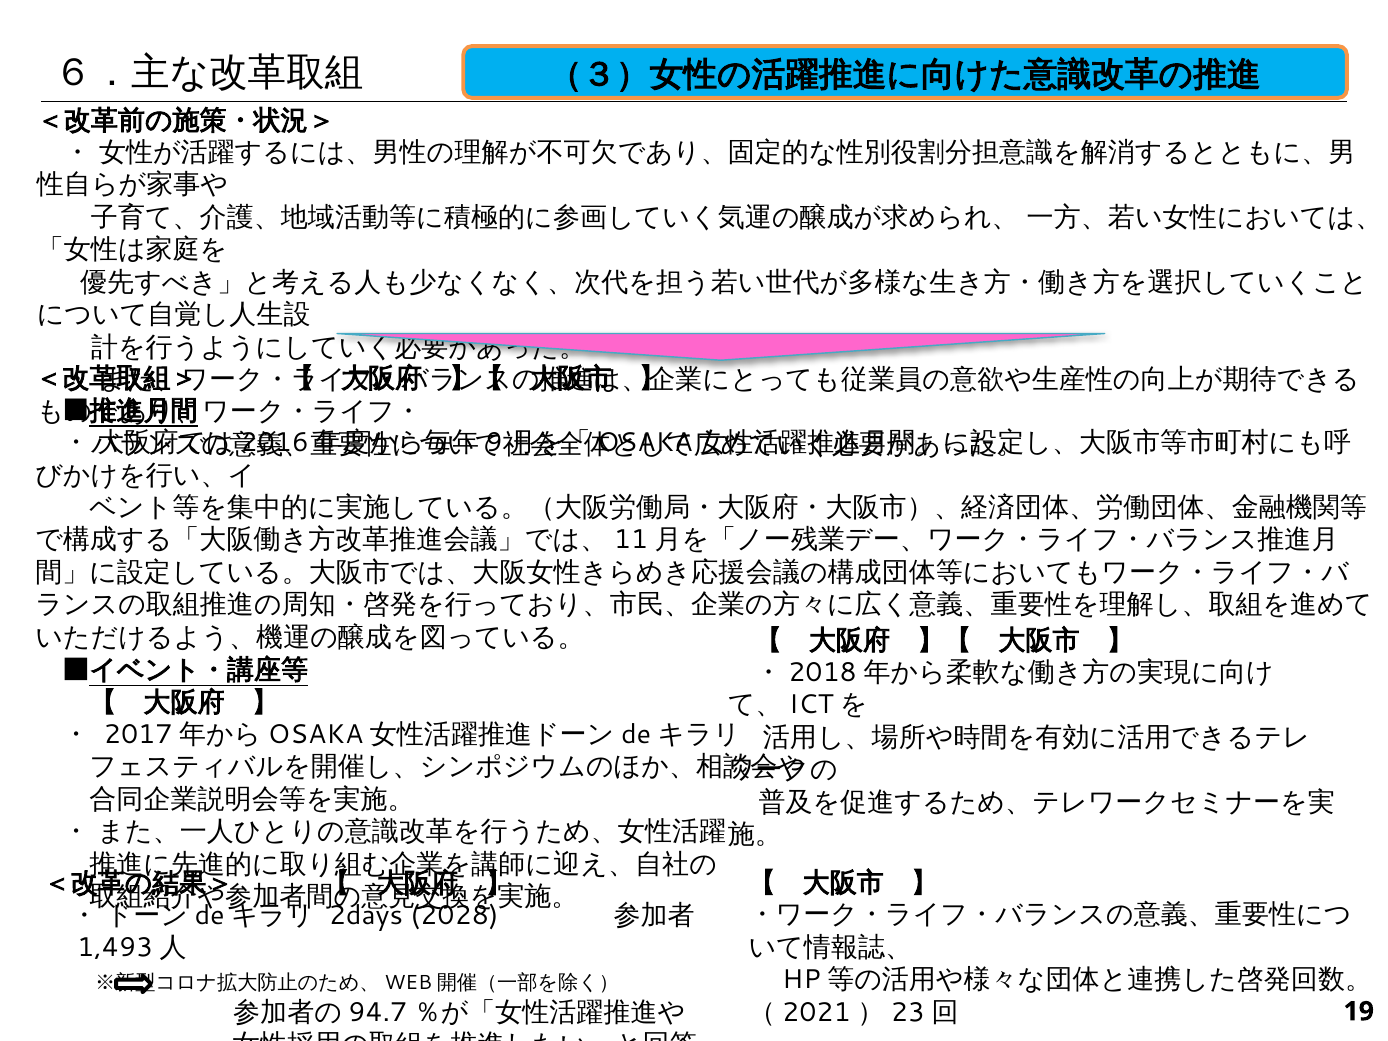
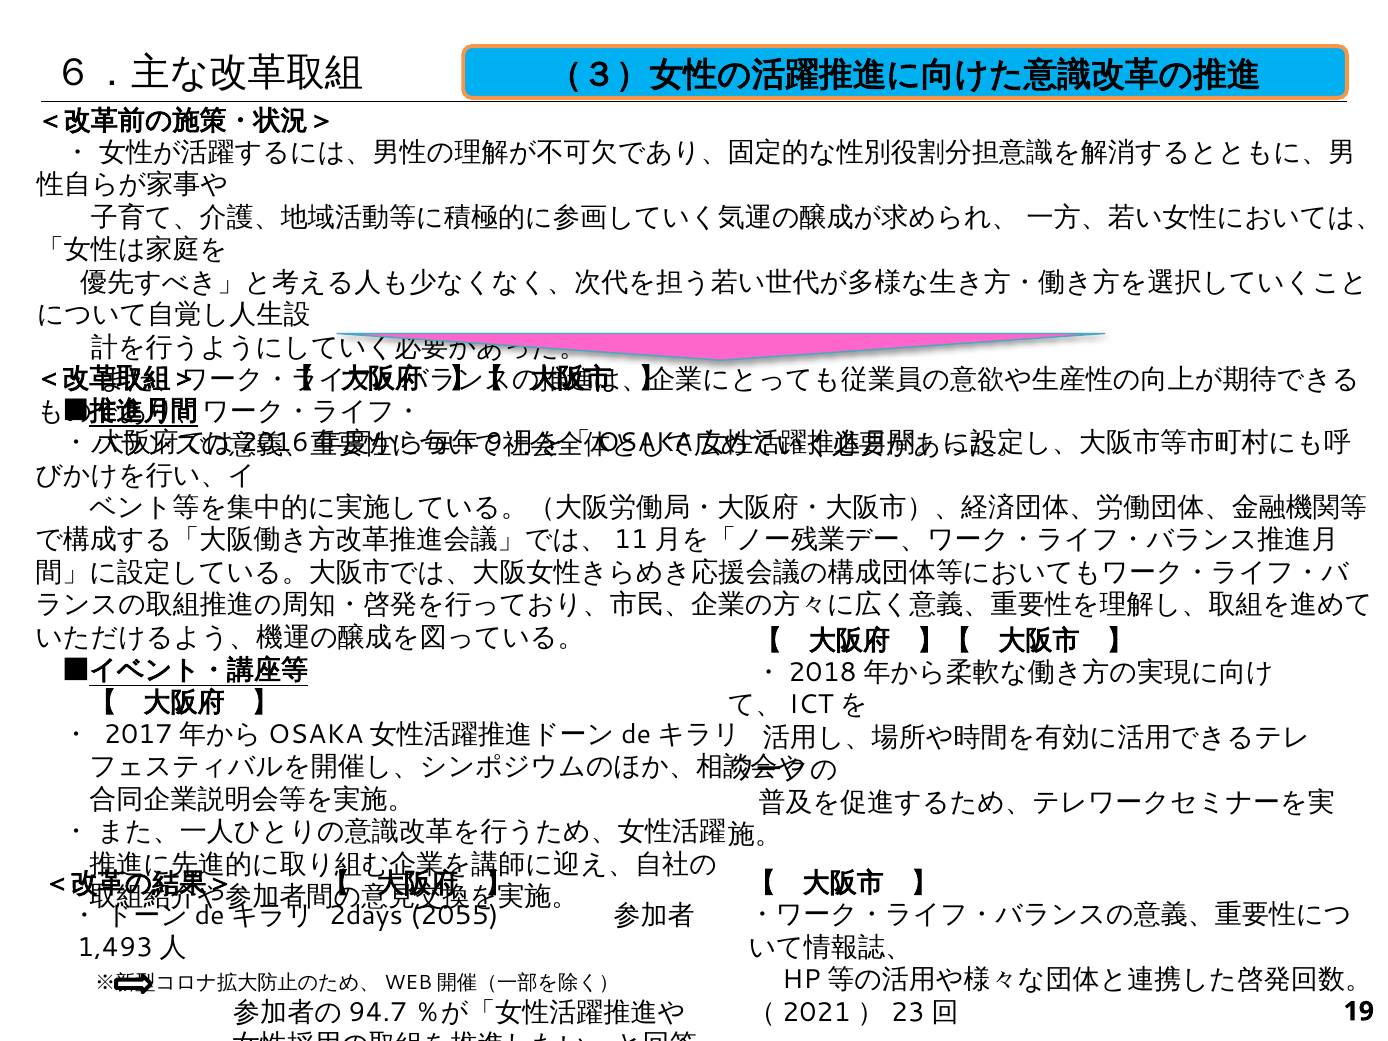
2028: 2028 -> 2055 (455, 915)
